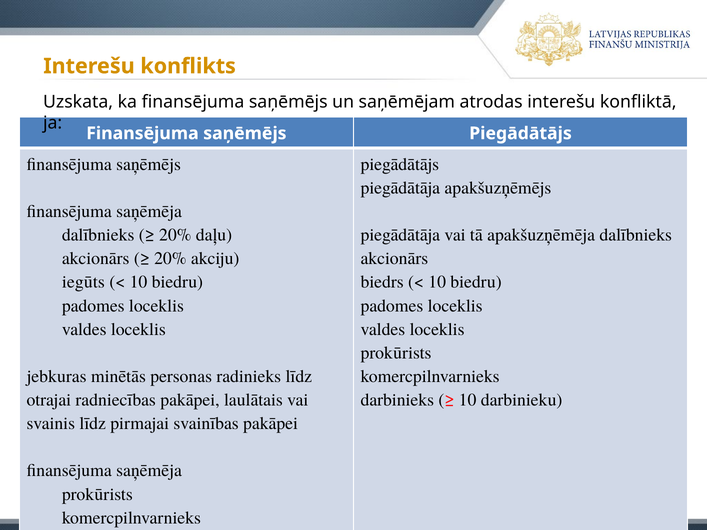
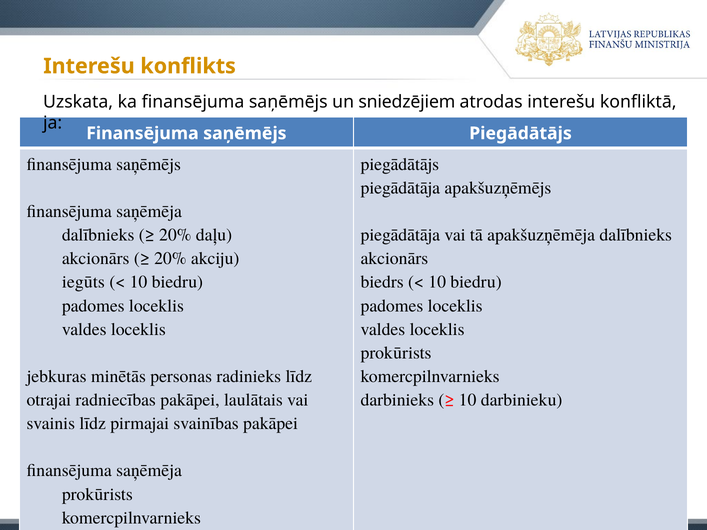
saņēmējam: saņēmējam -> sniedzējiem (407, 102)
